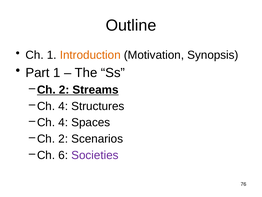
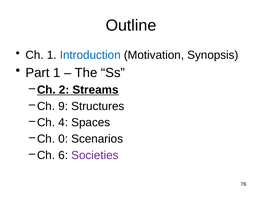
Introduction colour: orange -> blue (90, 55)
4: 4 -> 9 (63, 106)
2: 2 -> 0 (63, 139)
